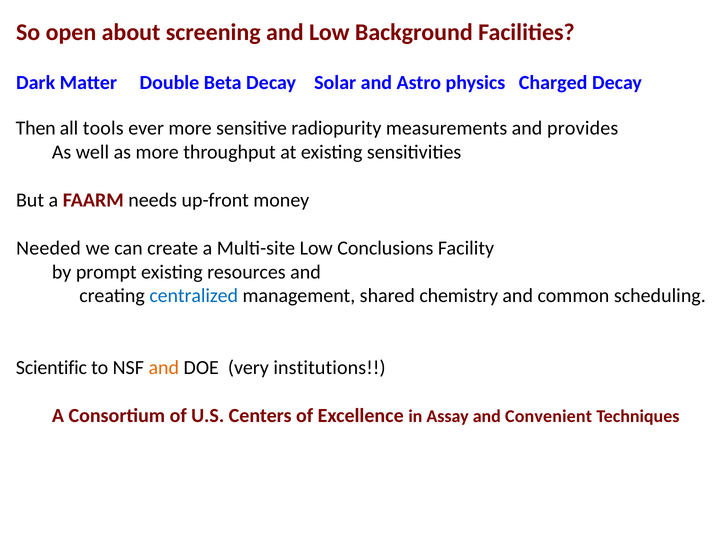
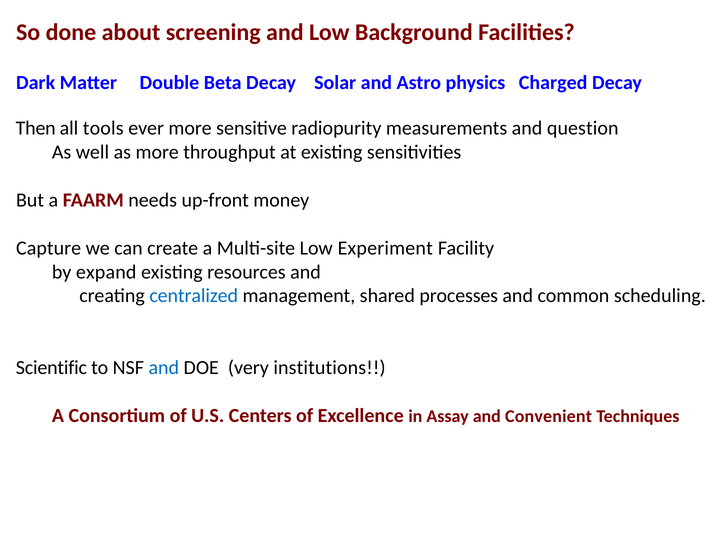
open: open -> done (71, 33)
provides: provides -> question (583, 128)
Needed: Needed -> Capture (49, 248)
Conclusions: Conclusions -> Experiment (385, 248)
prompt: prompt -> expand (106, 272)
chemistry: chemistry -> processes (459, 296)
and colour: orange -> blue (164, 368)
